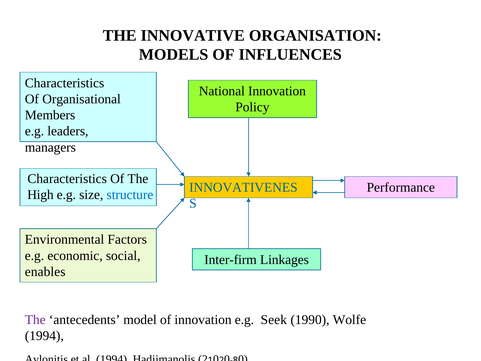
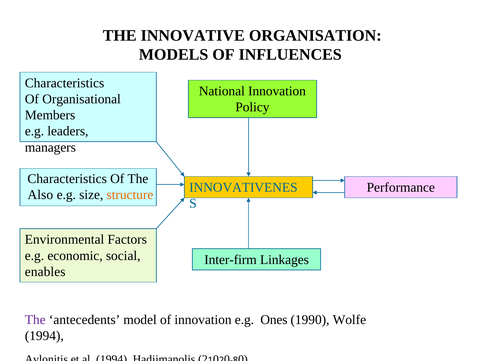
High: High -> Also (40, 195)
structure colour: blue -> orange (130, 195)
Seek: Seek -> Ones (274, 320)
